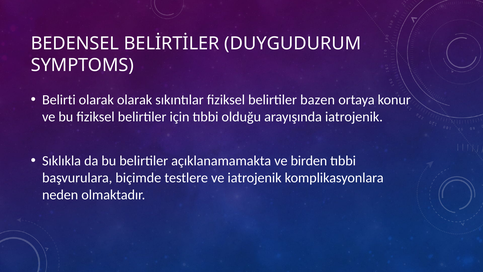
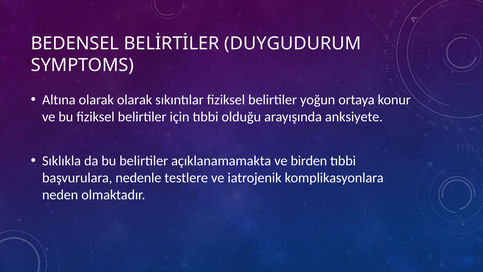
Belirti: Belirti -> Altına (59, 100)
bazen: bazen -> yoğun (318, 100)
arayışında iatrojenik: iatrojenik -> anksiyete (354, 117)
biçimde: biçimde -> nedenle (138, 178)
